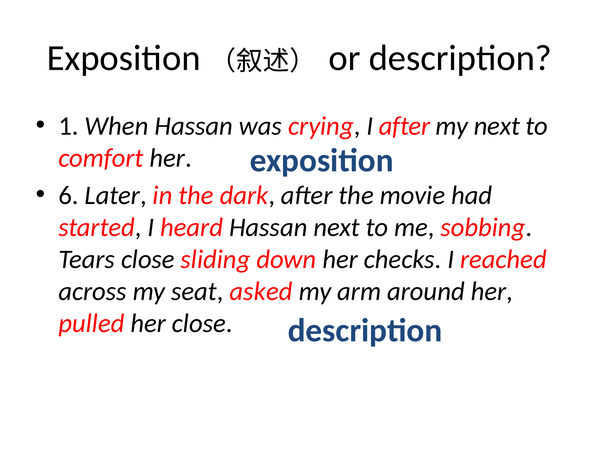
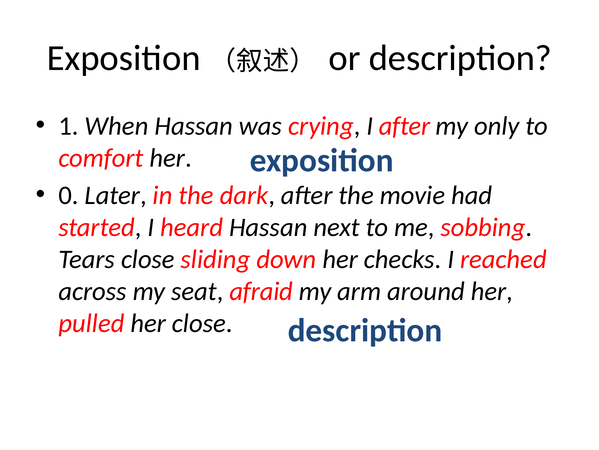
my next: next -> only (497, 126)
6: 6 -> 0 (69, 195)
asked: asked -> afraid (261, 291)
